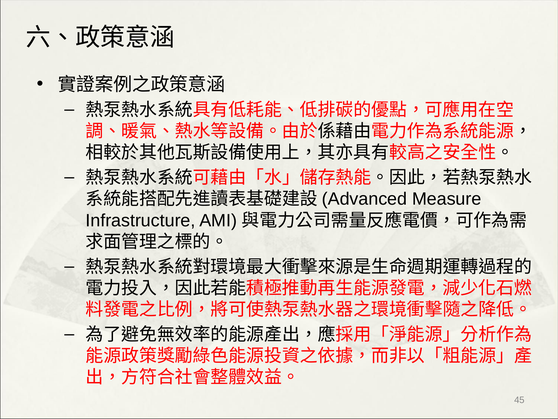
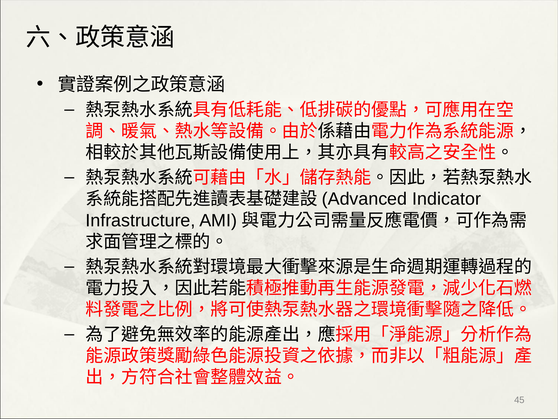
Measure: Measure -> Indicator (447, 199)
